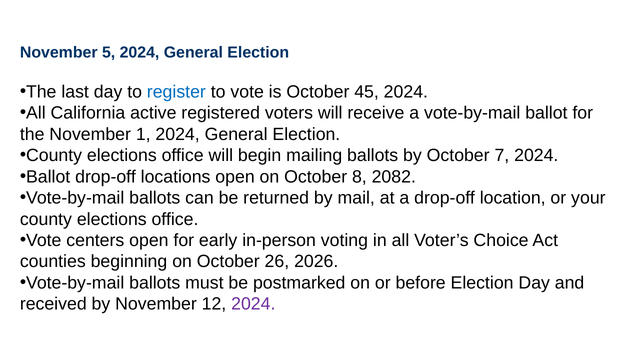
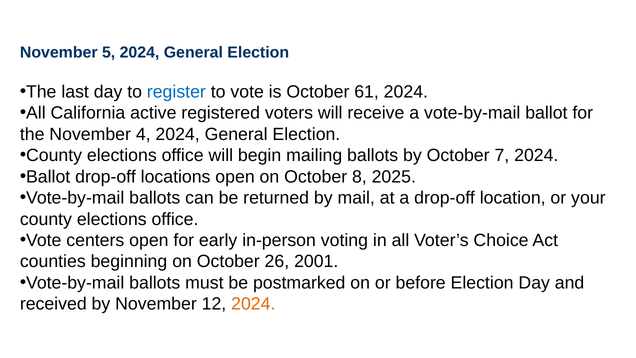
45: 45 -> 61 (367, 92)
1: 1 -> 4 (143, 134)
2082: 2082 -> 2025 (394, 177)
2026: 2026 -> 2001 (316, 261)
2024 colour: purple -> orange (253, 304)
